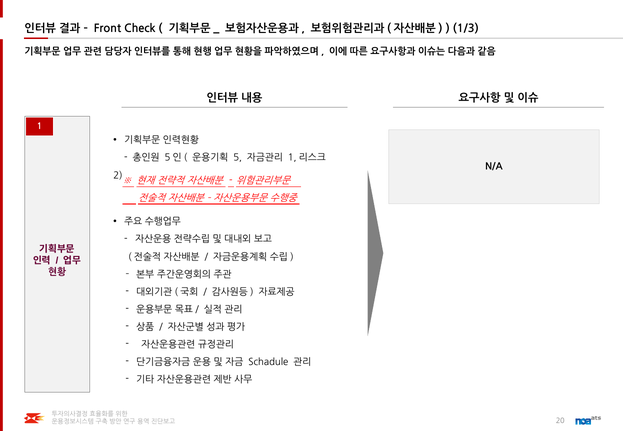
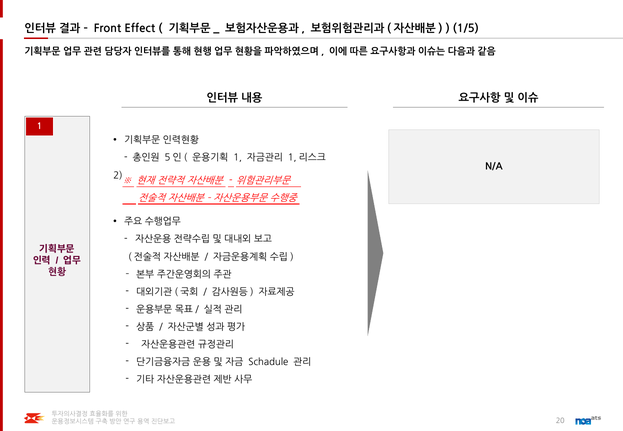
Check: Check -> Effect (140, 29)
1/3: 1/3 -> 1/5 (466, 29)
5: 5 -> 1 (238, 158)
